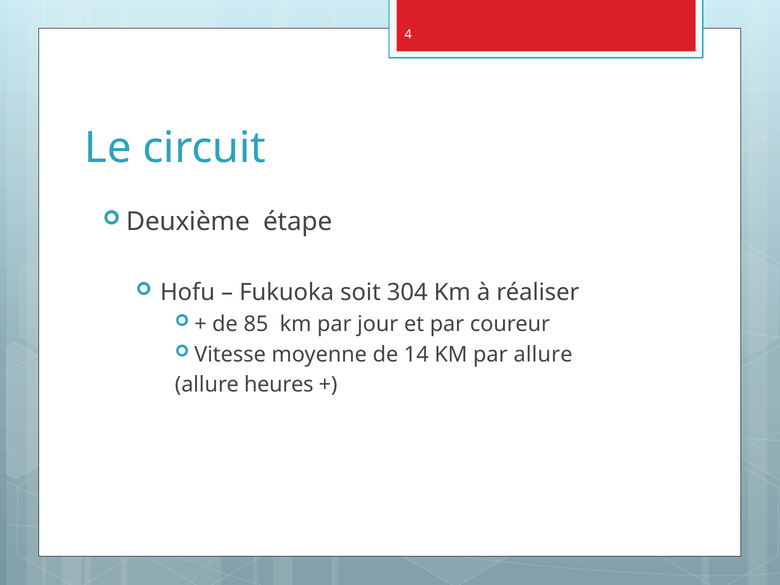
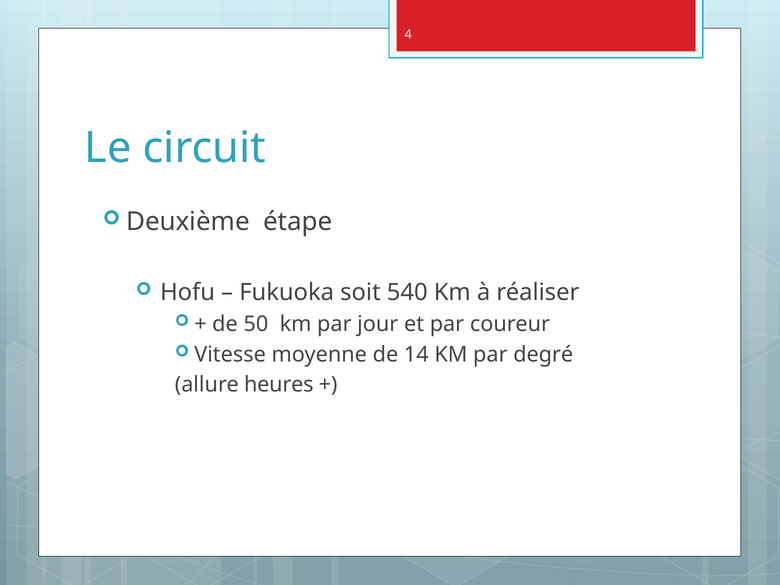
304: 304 -> 540 (407, 293)
85: 85 -> 50 (256, 324)
par allure: allure -> degré (543, 354)
